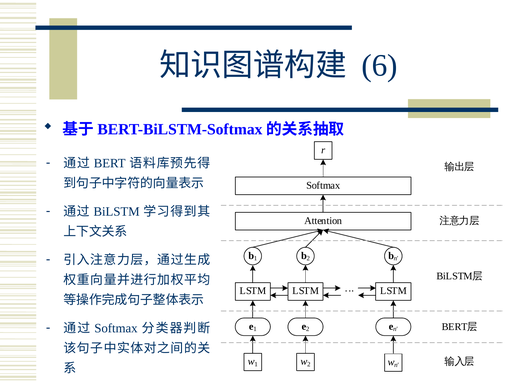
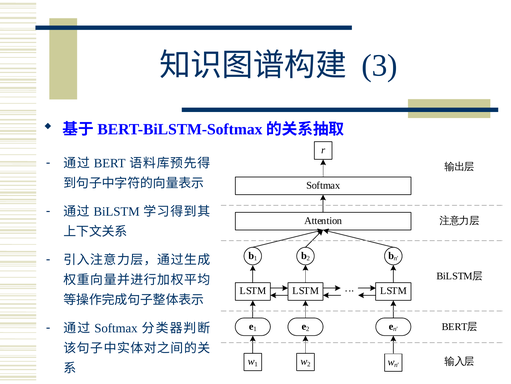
6: 6 -> 3 (380, 65)
